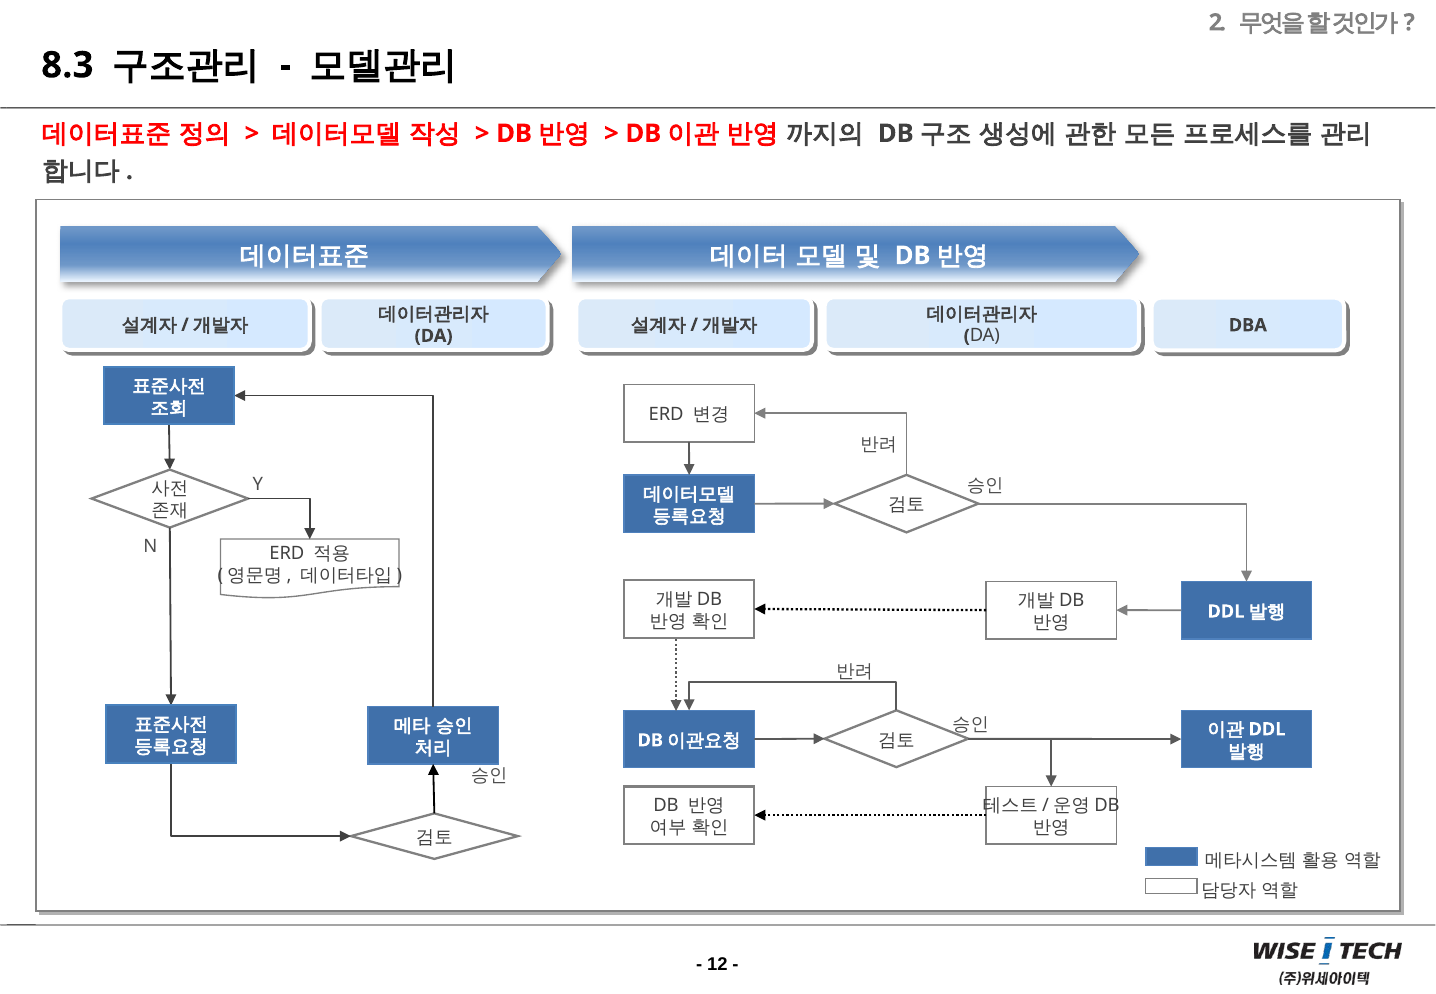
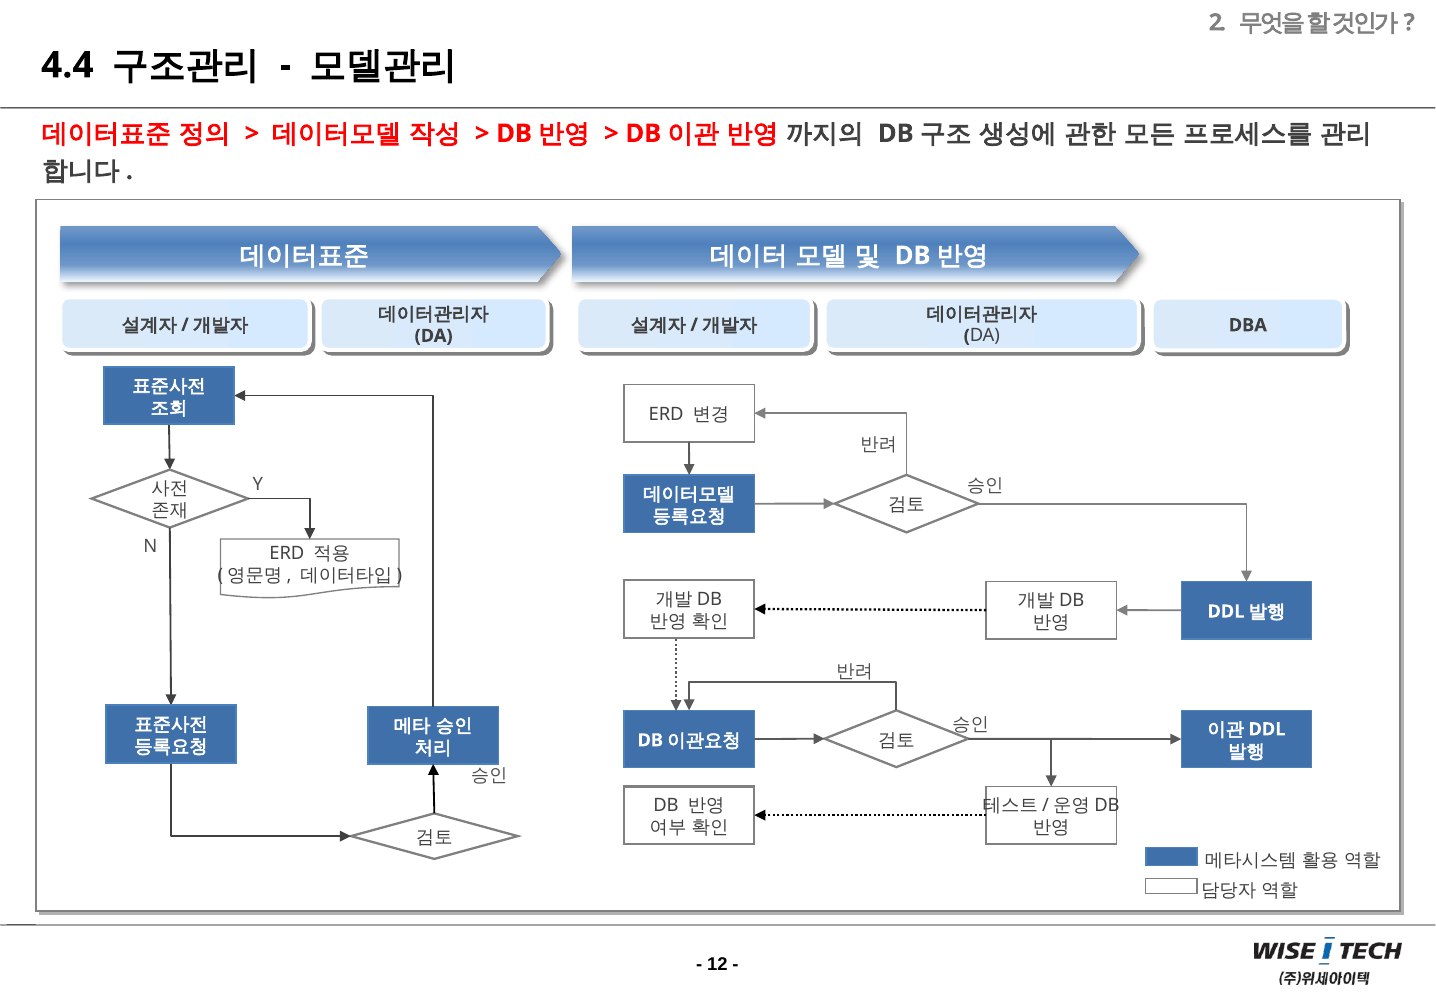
8.3: 8.3 -> 4.4 (67, 65)
